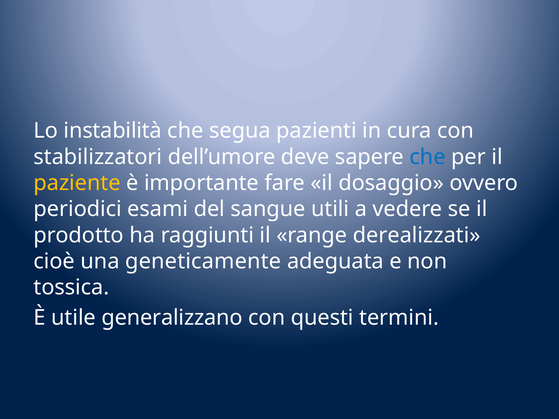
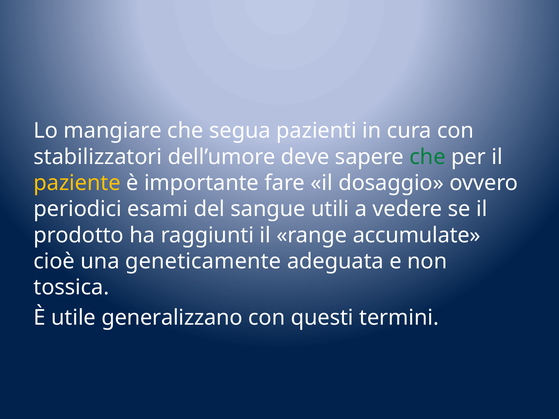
instabilità: instabilità -> mangiare (113, 131)
che colour: blue -> green (428, 157)
derealizzati: derealizzati -> accumulate (417, 235)
